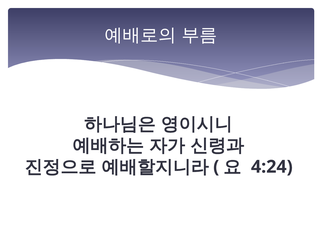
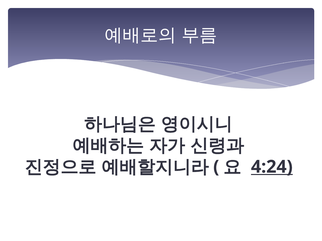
4:24 underline: none -> present (272, 167)
